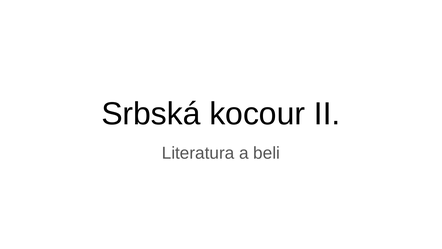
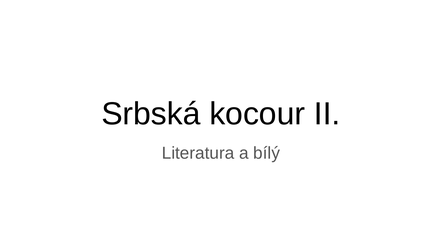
beli: beli -> bílý (267, 153)
